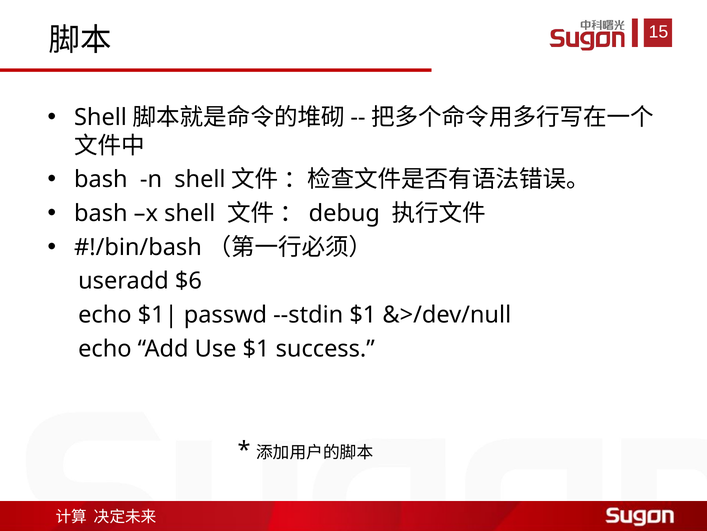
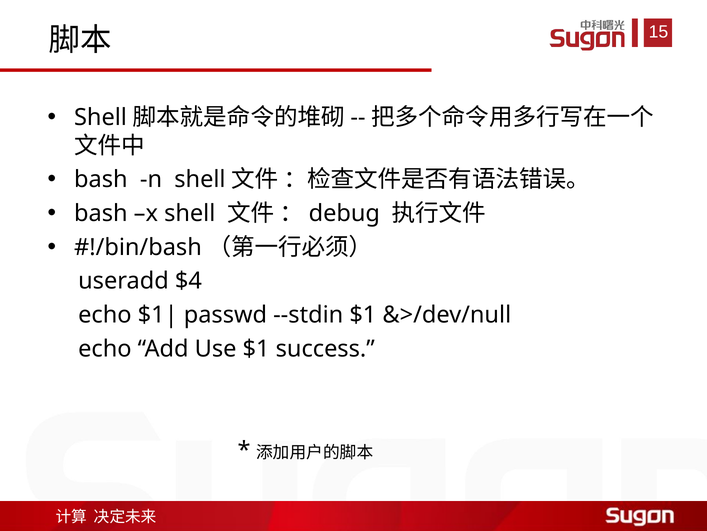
$6: $6 -> $4 (188, 281)
